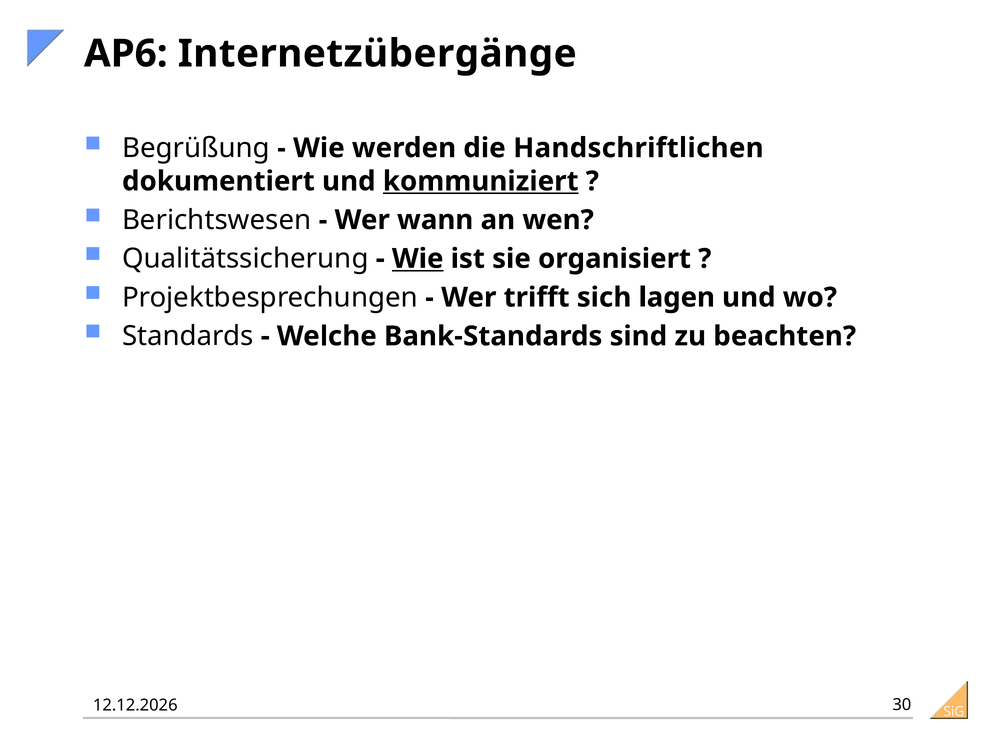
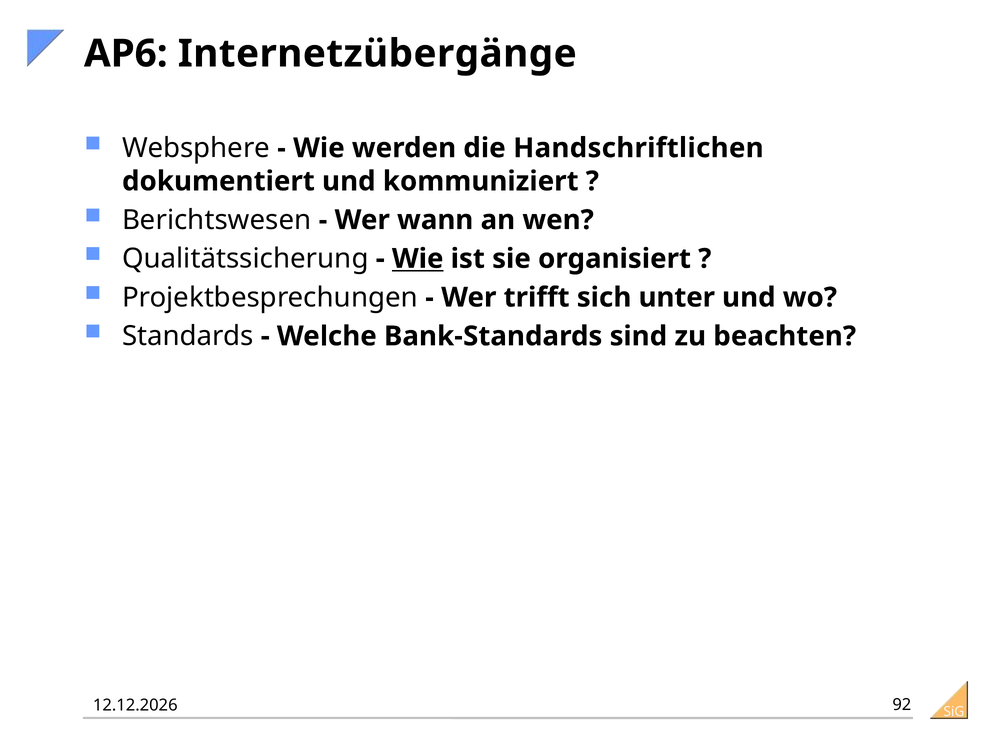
Begrüßung: Begrüßung -> Websphere (196, 148)
kommuniziert underline: present -> none (481, 181)
lagen: lagen -> unter (677, 297)
30: 30 -> 92 (902, 705)
